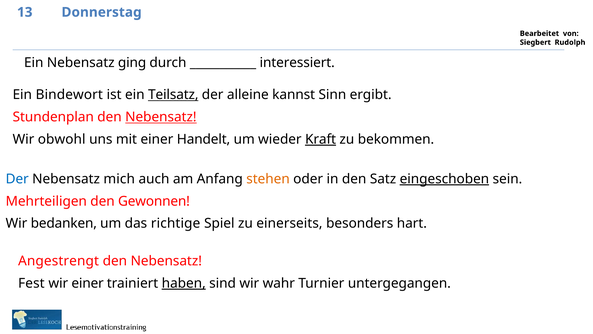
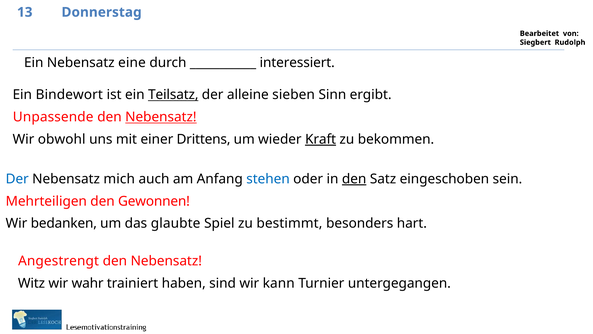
ging: ging -> eine (132, 62)
kannst: kannst -> sieben (294, 95)
Stundenplan: Stundenplan -> Unpassende (53, 117)
Handelt: Handelt -> Drittens (204, 139)
stehen colour: orange -> blue (268, 179)
den underline: none -> present (354, 179)
eingeschoben underline: present -> none (444, 179)
richtige: richtige -> glaubte (176, 223)
einerseits: einerseits -> bestimmt (289, 223)
Fest: Fest -> Witz (32, 283)
wir einer: einer -> wahr (88, 283)
haben underline: present -> none (184, 283)
wahr: wahr -> kann (279, 283)
